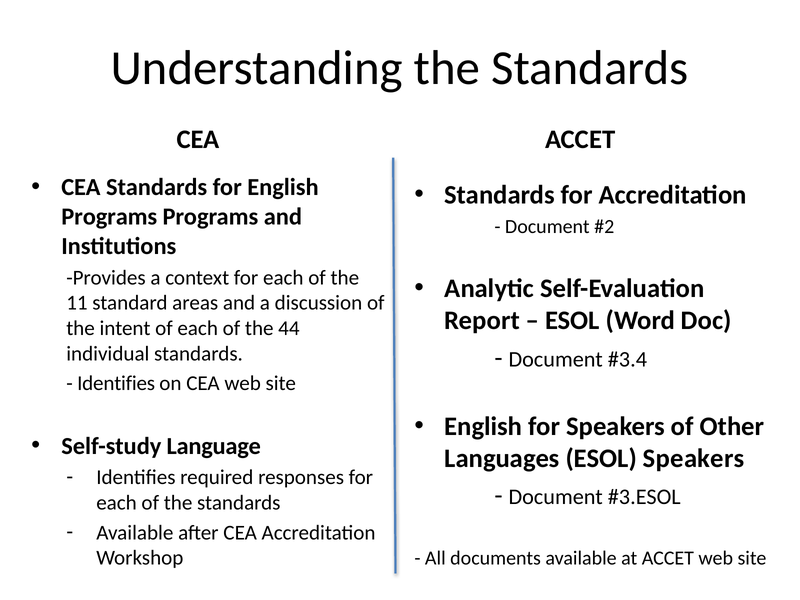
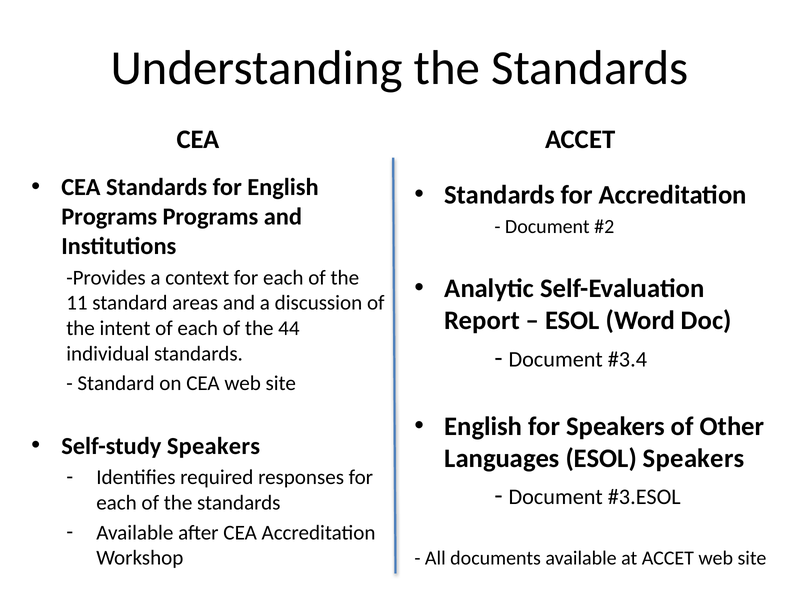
Identifies: Identifies -> Standard (116, 383)
Self-study Language: Language -> Speakers (213, 446)
